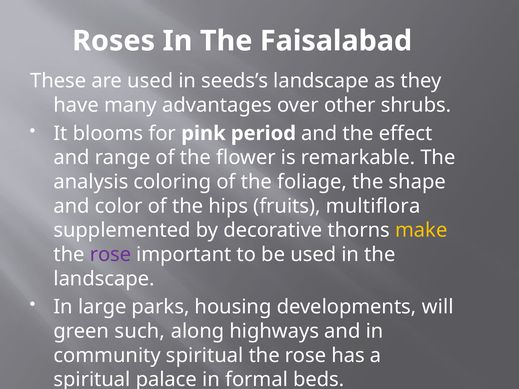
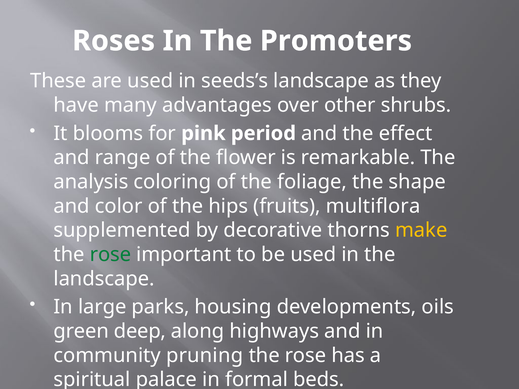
Faisalabad: Faisalabad -> Promoters (336, 41)
rose colour: purple -> green (110, 255)
will: will -> oils (438, 307)
such: such -> deep (140, 331)
community spiritual: spiritual -> pruning (205, 356)
